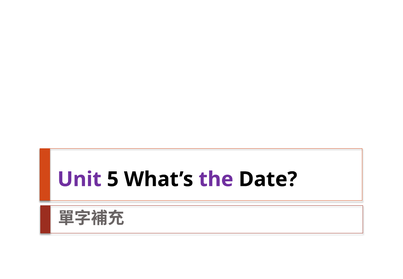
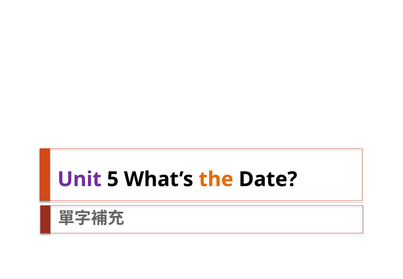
the colour: purple -> orange (216, 179)
